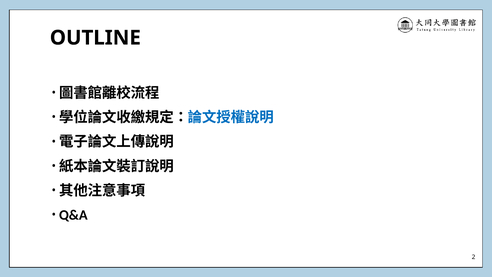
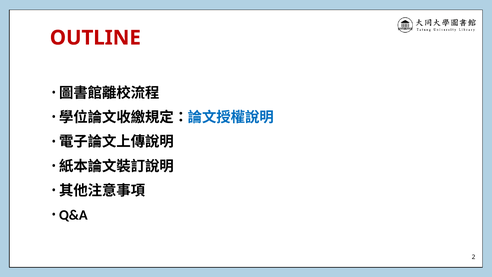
OUTLINE colour: black -> red (95, 38)
